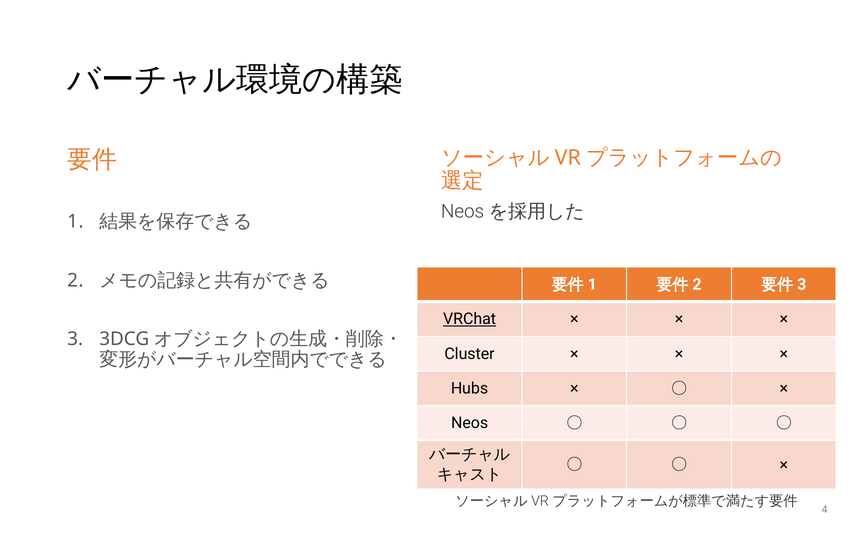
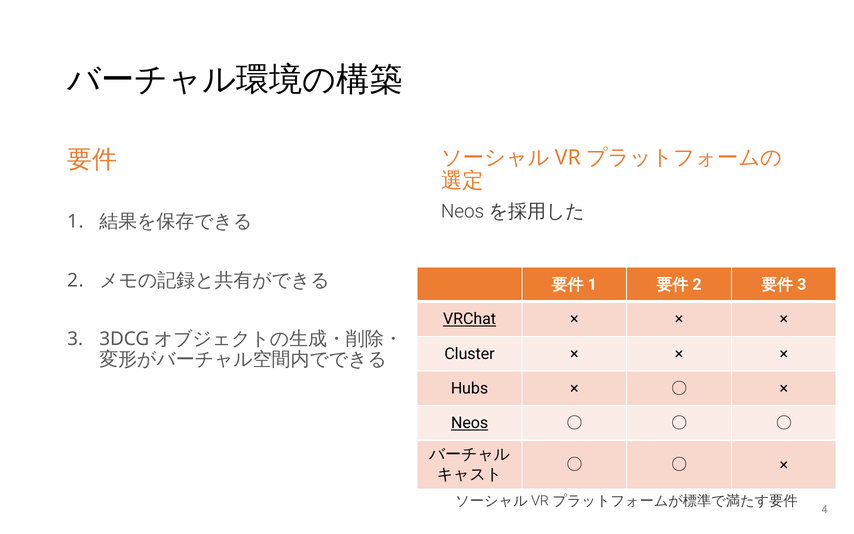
Neos underline: none -> present (470, 423)
